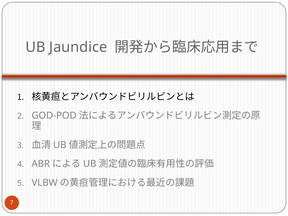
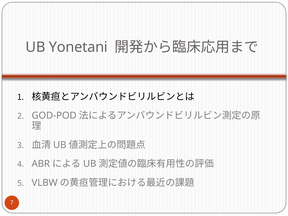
Jaundice: Jaundice -> Yonetani (78, 47)
